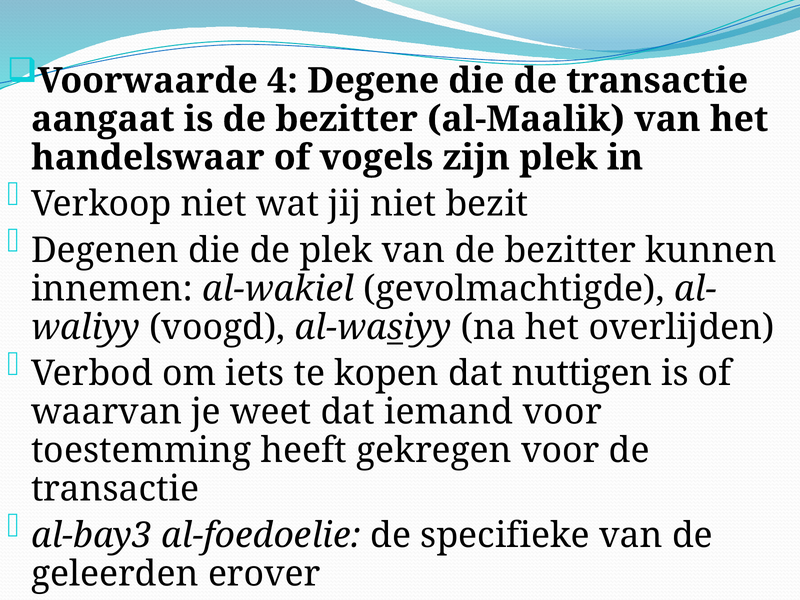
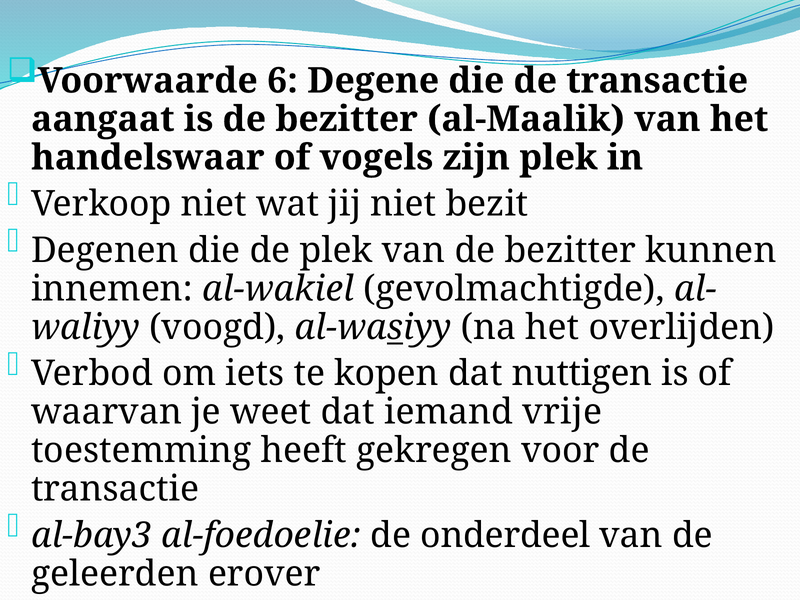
4: 4 -> 6 (282, 81)
iemand voor: voor -> vrije (562, 412)
specifieke: specifieke -> onderdeel (505, 535)
